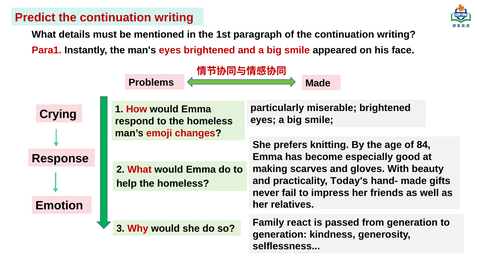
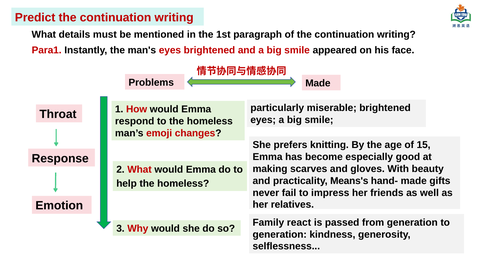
Crying: Crying -> Throat (58, 114)
84: 84 -> 15 (424, 145)
Today's: Today's -> Means's (349, 180)
